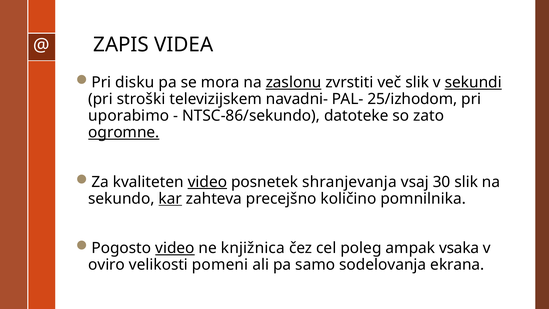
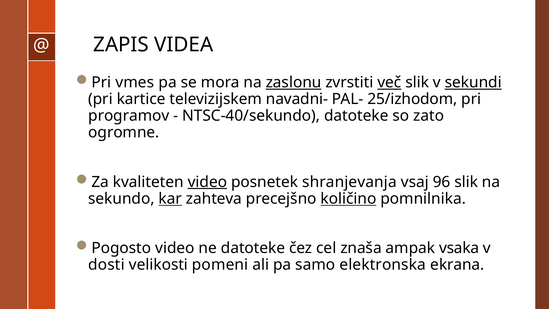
disku: disku -> vmes (135, 82)
več underline: none -> present (389, 82)
stroški: stroški -> kartice (141, 99)
uporabimo: uporabimo -> programov (129, 116)
NTSC-86/sekundo: NTSC-86/sekundo -> NTSC-40/sekundo (251, 116)
ogromne underline: present -> none (124, 132)
30: 30 -> 96 (442, 182)
količino underline: none -> present (349, 199)
video underline: present -> none (175, 248)
ne knjižnica: knjižnica -> datoteke (253, 248)
poleg: poleg -> znaša (361, 248)
oviro: oviro -> dosti (106, 265)
sodelovanja: sodelovanja -> elektronska (383, 265)
